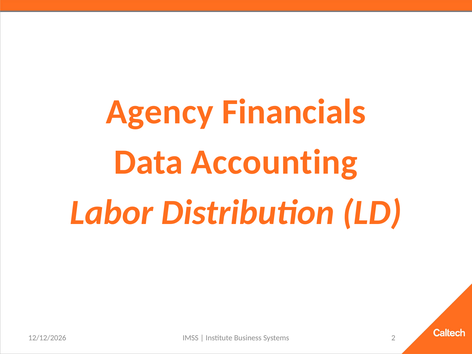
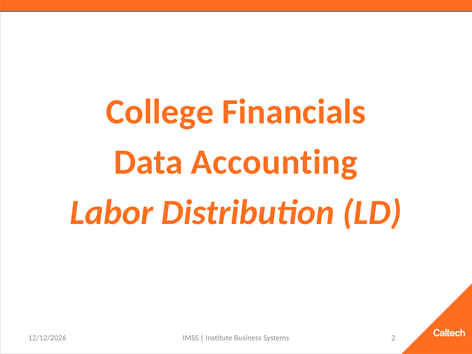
Agency: Agency -> College (160, 112)
